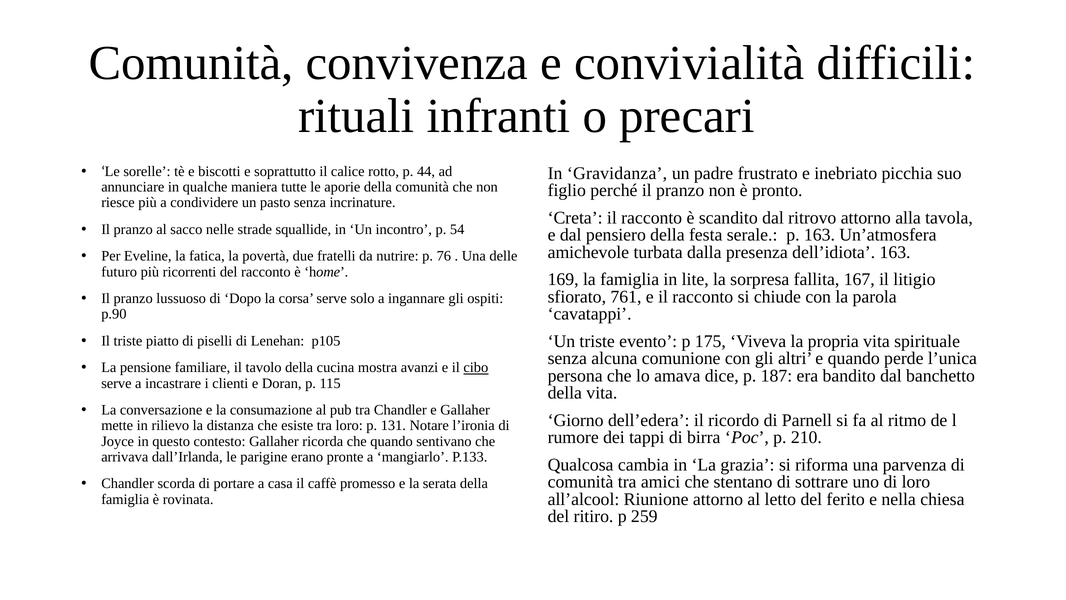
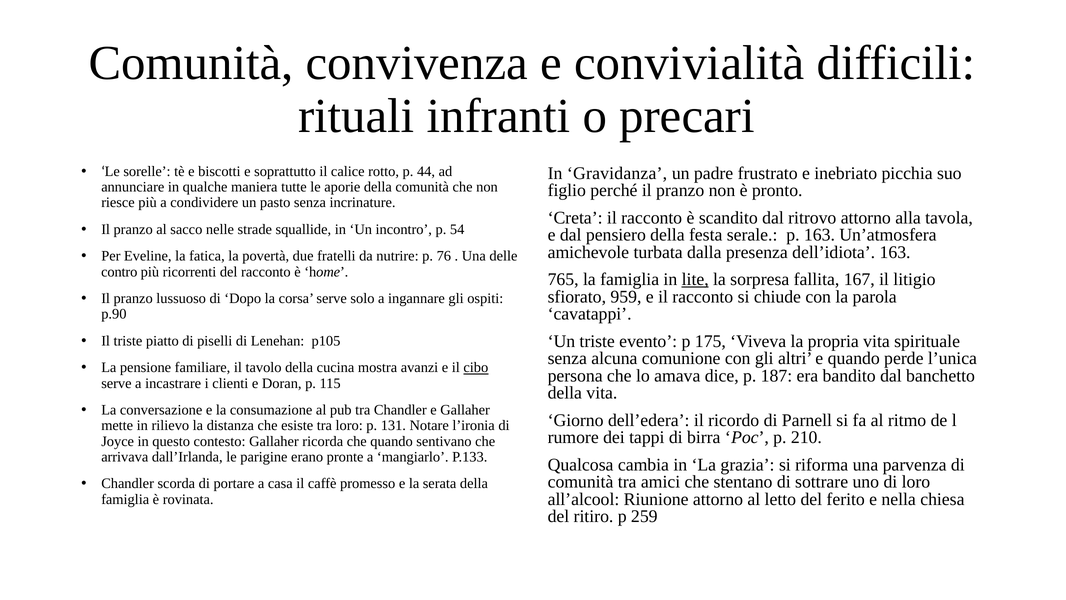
futuro: futuro -> contro (119, 272)
169: 169 -> 765 (563, 279)
lite underline: none -> present (695, 279)
761: 761 -> 959 (626, 297)
